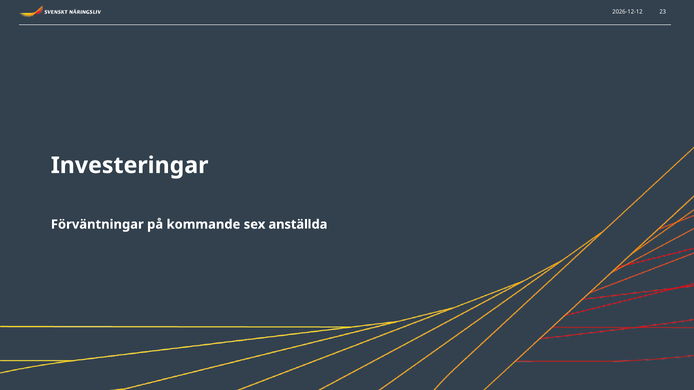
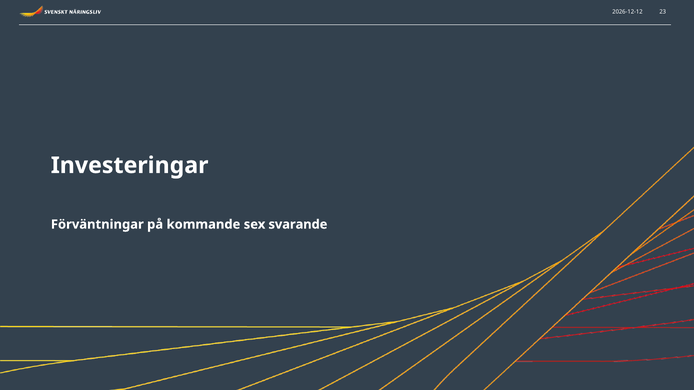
anställda: anställda -> svarande (298, 225)
